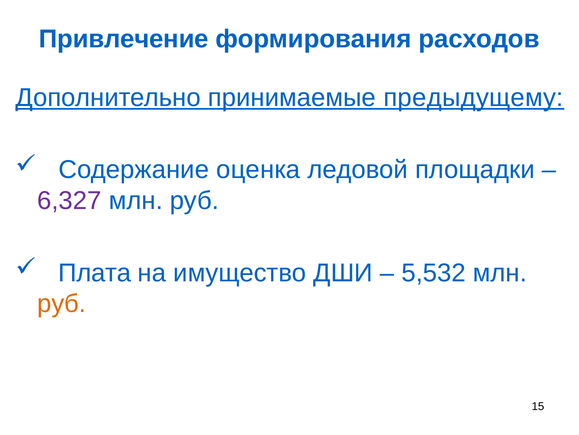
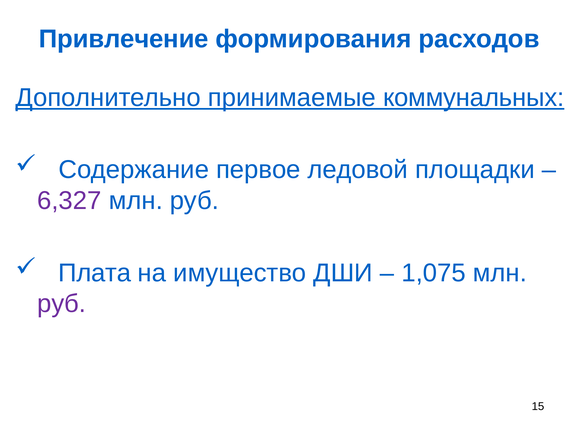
предыдущему: предыдущему -> коммунальных (474, 97)
оценка: оценка -> первое (258, 169)
5,532: 5,532 -> 1,075 (434, 272)
руб colour: orange -> purple (62, 303)
